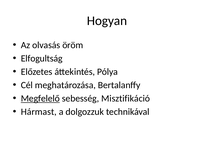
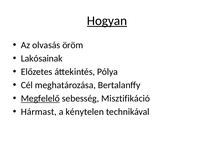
Hogyan underline: none -> present (107, 21)
Elfogultság: Elfogultság -> Lakósainak (42, 58)
dolgozzuk: dolgozzuk -> kénytelen (85, 111)
